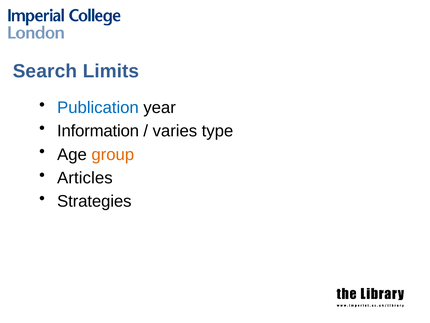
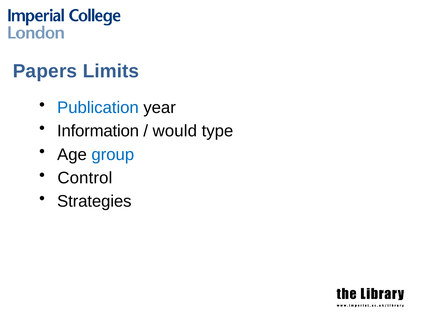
Search: Search -> Papers (45, 71)
varies: varies -> would (175, 131)
group colour: orange -> blue (113, 154)
Articles: Articles -> Control (85, 178)
